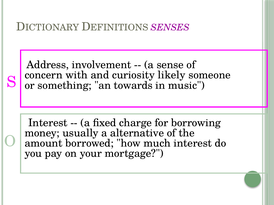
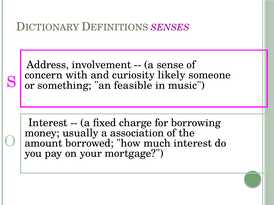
towards: towards -> feasible (133, 86)
alternative: alternative -> association (137, 133)
